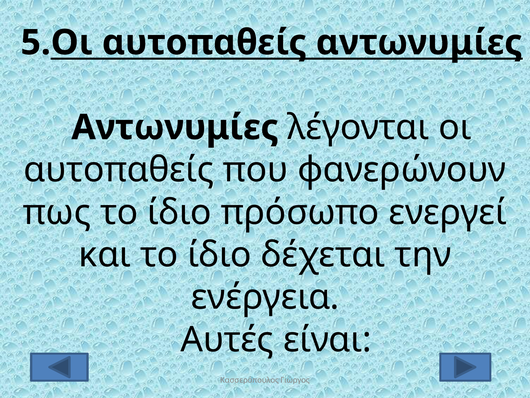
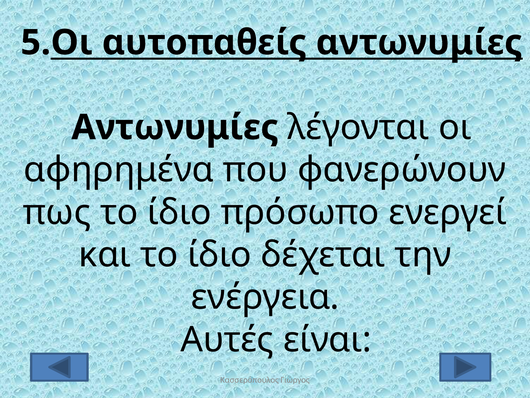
αυτοπαθείς: αυτοπαθείς -> αφηρημένα (119, 170)
